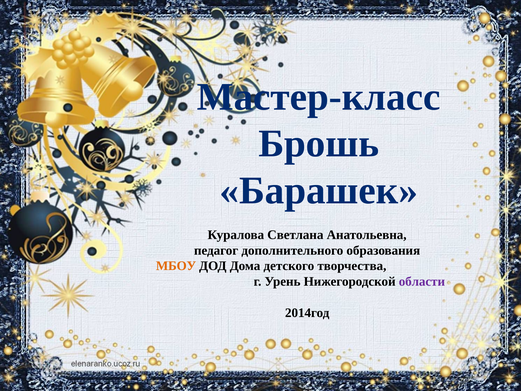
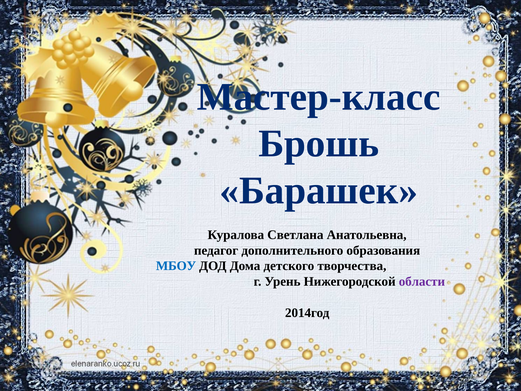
МБОУ colour: orange -> blue (176, 266)
